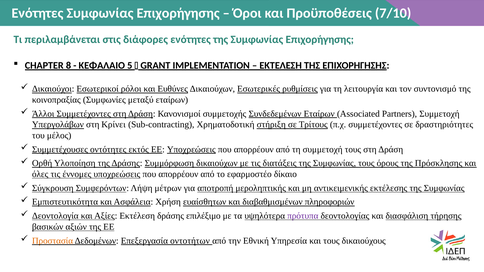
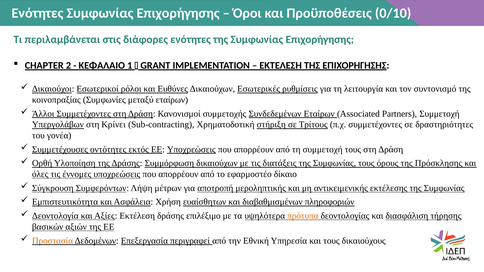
7/10: 7/10 -> 0/10 (393, 13)
8: 8 -> 2 (69, 65)
5: 5 -> 1 (130, 65)
μέλος: μέλος -> γονέα (59, 136)
πρότυπα colour: purple -> orange (303, 216)
οντοτήτων: οντοτήτων -> περιγραφεί (190, 241)
